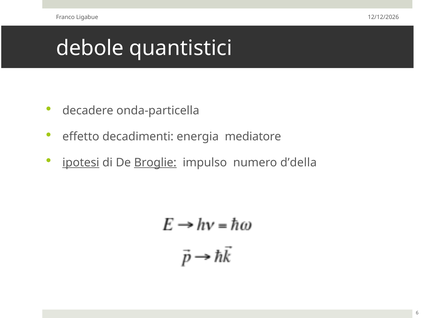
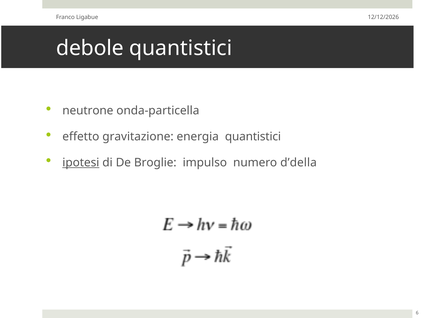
decadere: decadere -> neutrone (88, 110)
decadimenti: decadimenti -> gravitazione (138, 136)
mediatore: mediatore -> quantistici (253, 136)
Broglie underline: present -> none (155, 162)
